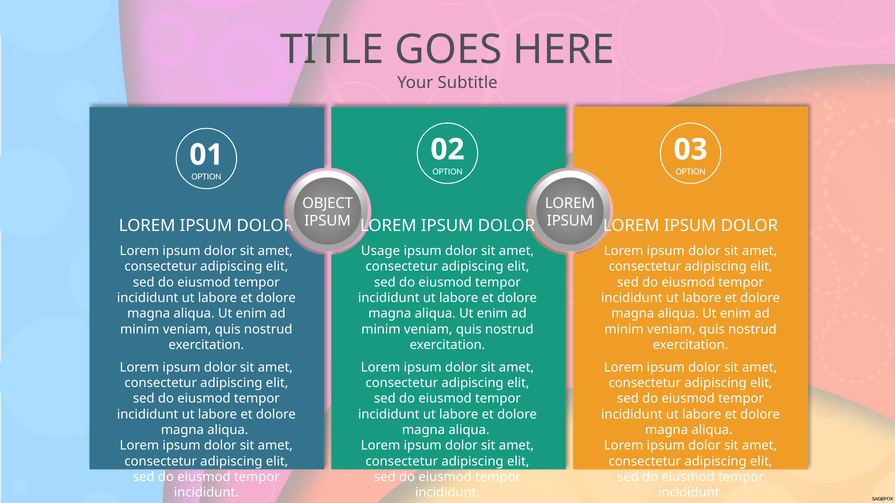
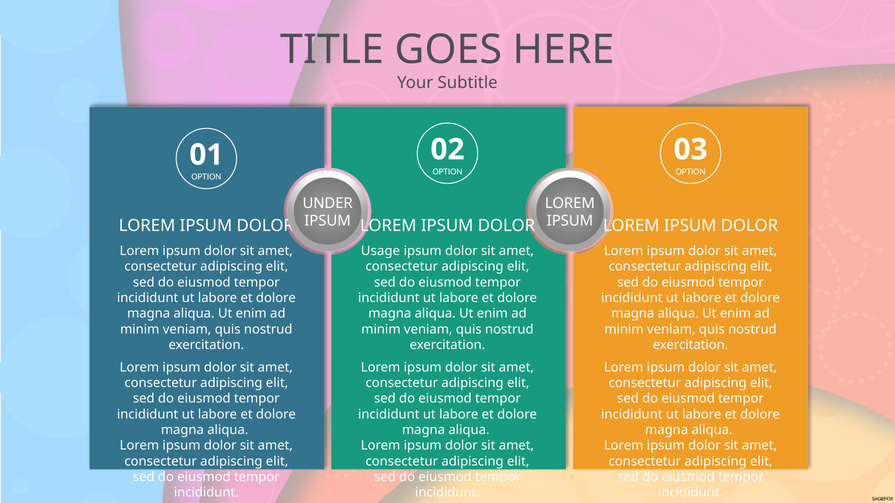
OBJECT: OBJECT -> UNDER (328, 203)
